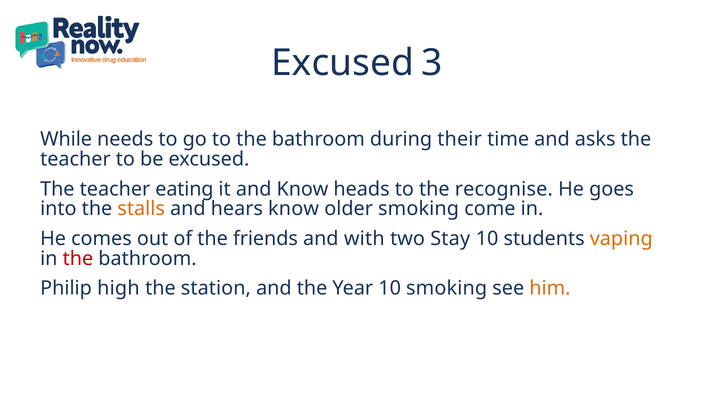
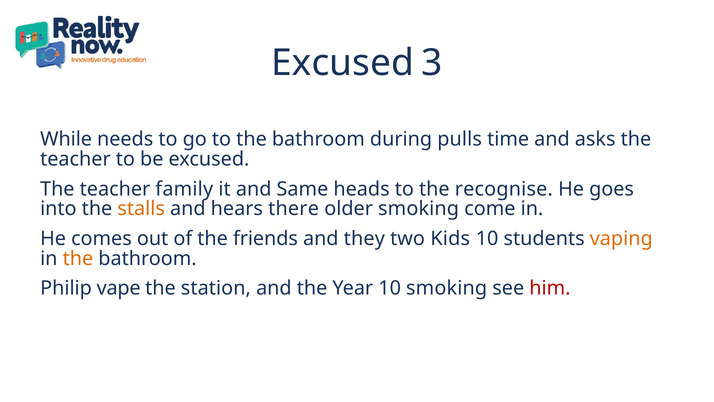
their: their -> pulls (460, 139)
eating: eating -> family (184, 189)
and Know: Know -> Same (302, 189)
hears know: know -> there (294, 209)
with: with -> they (364, 238)
Stay: Stay -> Kids (450, 238)
the colour: red -> orange (78, 258)
high: high -> vape (119, 288)
him colour: orange -> red (550, 288)
